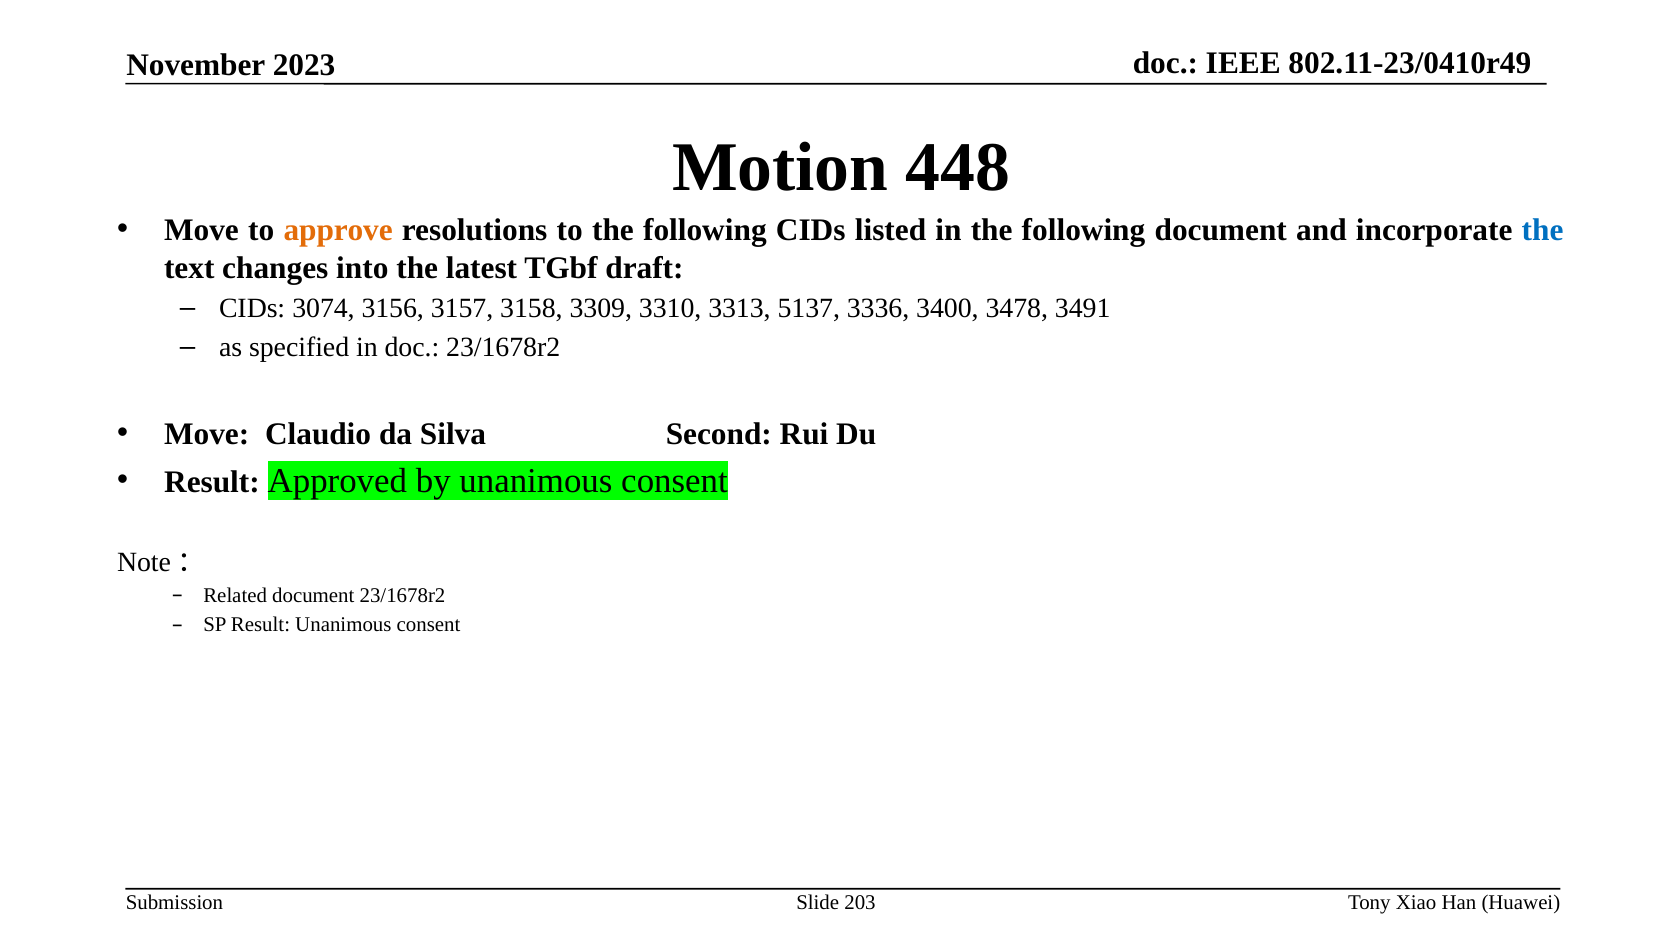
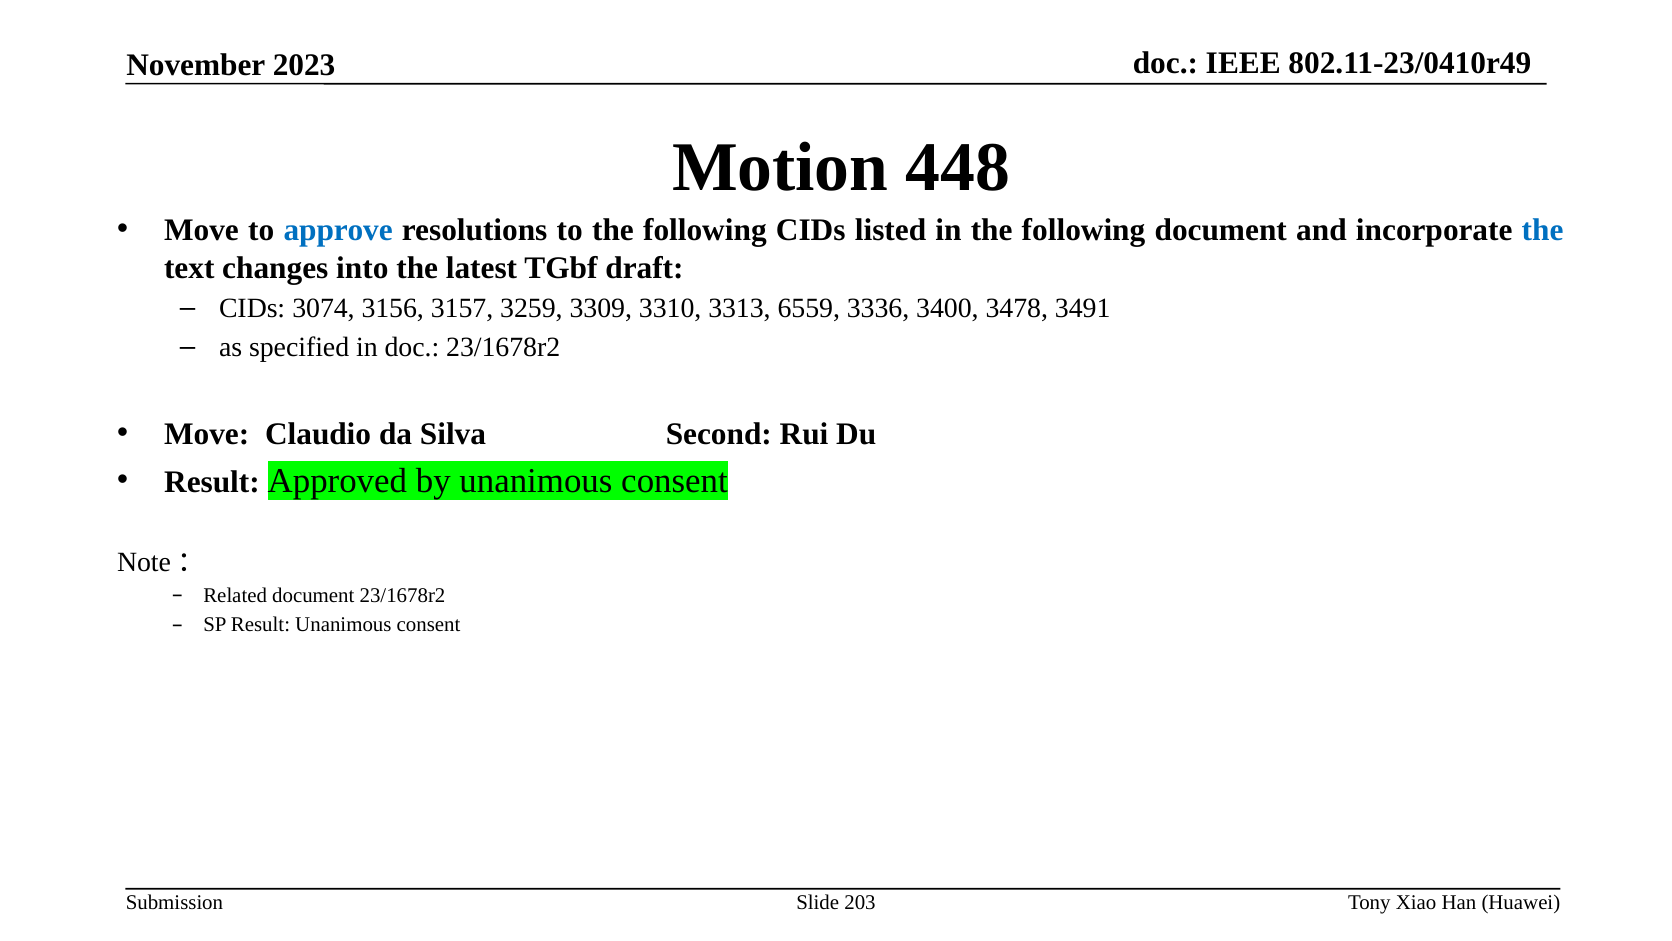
approve colour: orange -> blue (338, 230)
3158: 3158 -> 3259 (531, 309)
5137: 5137 -> 6559 (809, 309)
